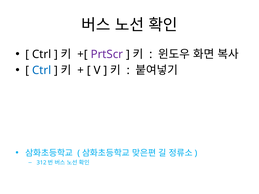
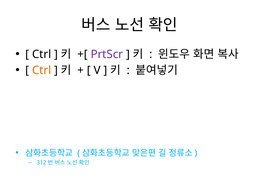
Ctrl colour: blue -> orange (42, 70)
